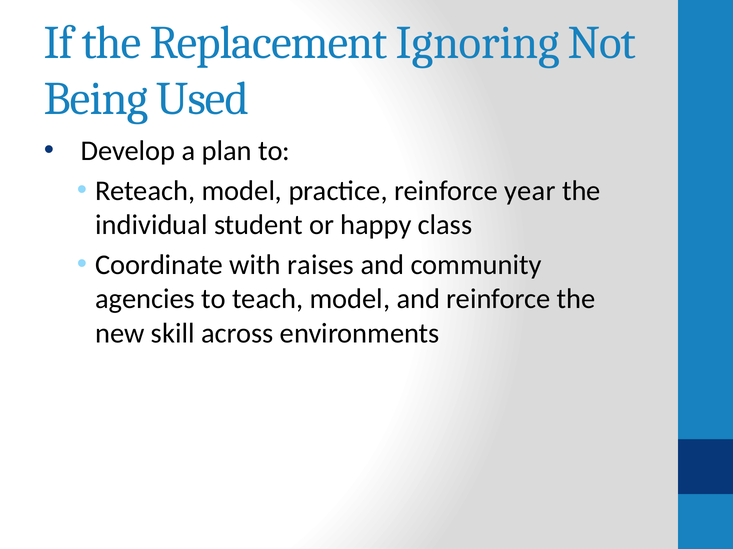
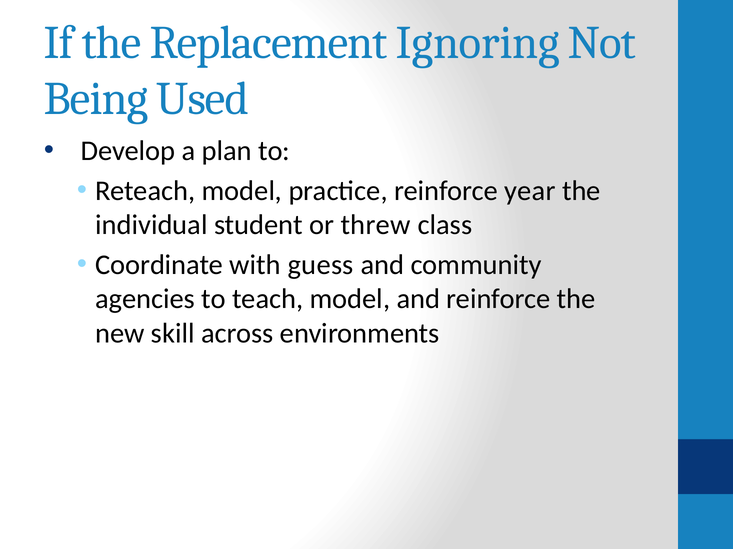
happy: happy -> threw (376, 225)
raises: raises -> guess (321, 265)
